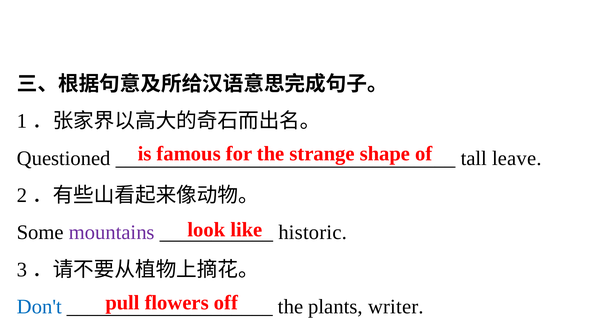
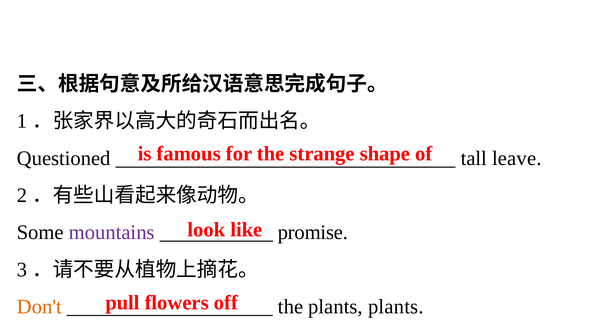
historic: historic -> promise (313, 233)
Don't colour: blue -> orange (39, 307)
plants writer: writer -> plants (396, 307)
